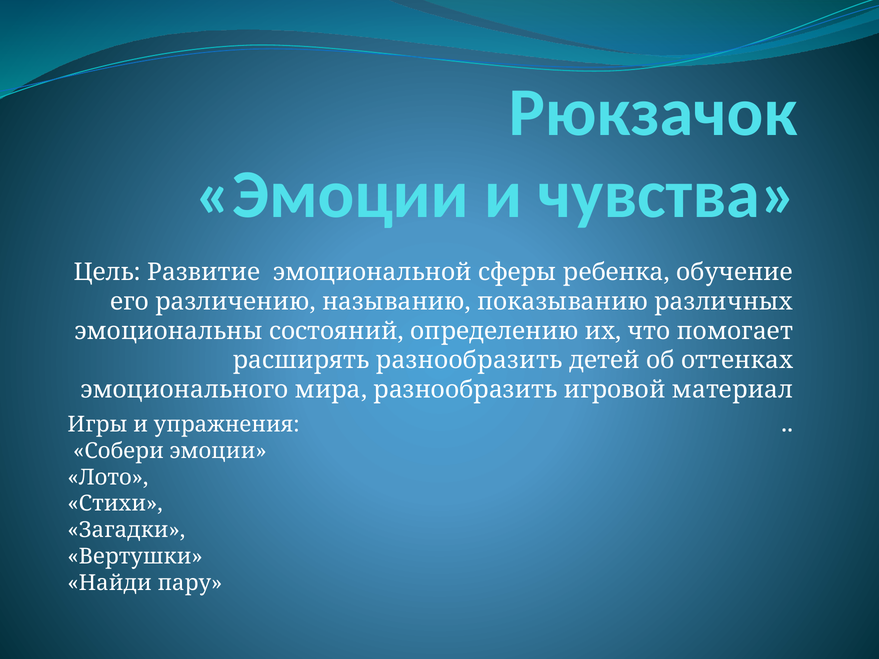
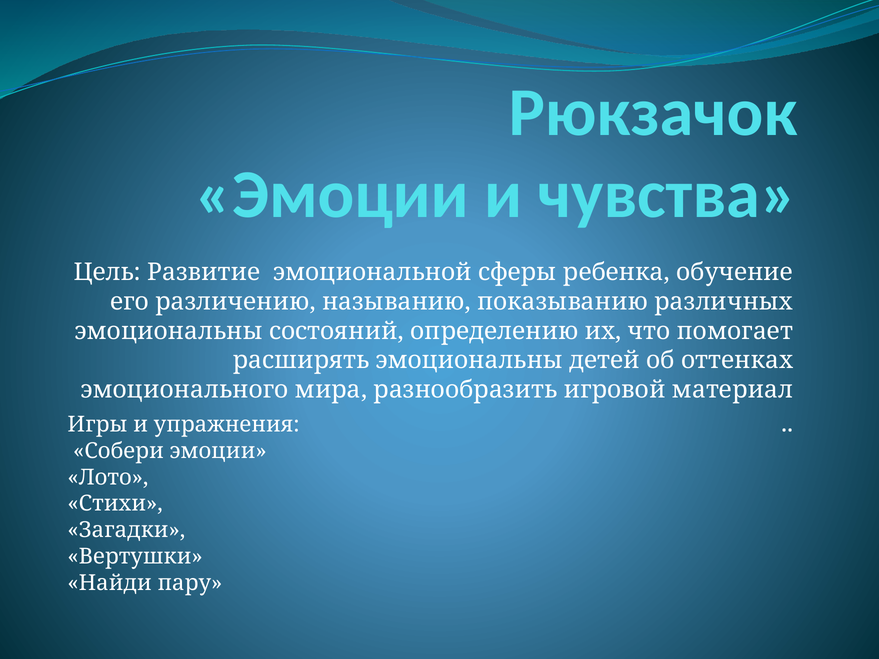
расширять разнообразить: разнообразить -> эмоциональны (469, 360)
